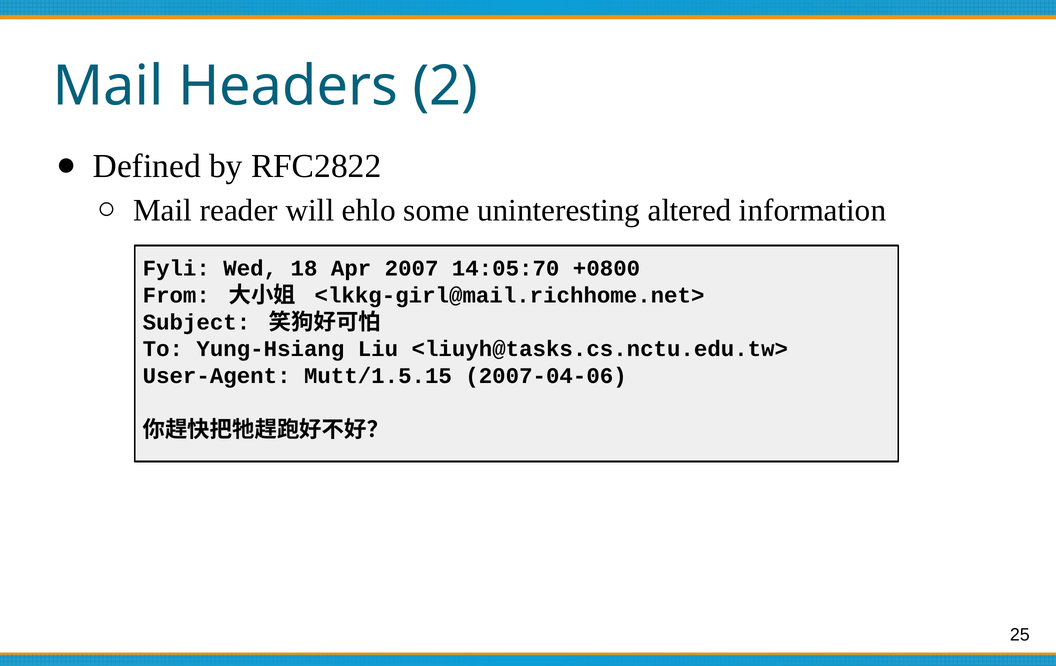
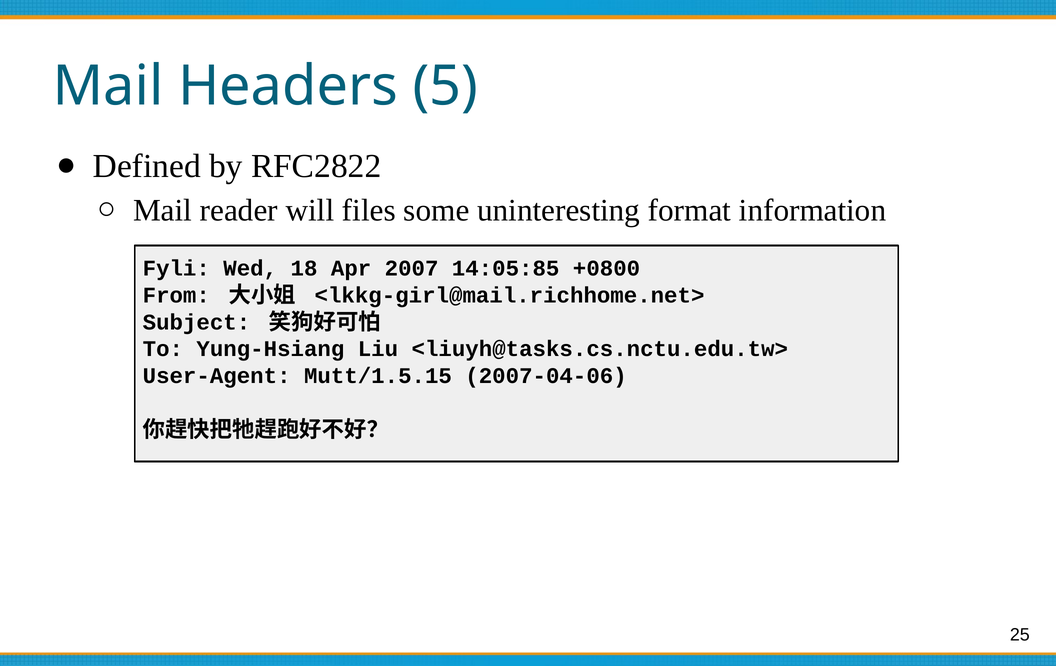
2: 2 -> 5 (445, 86)
ehlo: ehlo -> files (369, 210)
altered: altered -> format (690, 210)
14:05:70: 14:05:70 -> 14:05:85 (506, 268)
